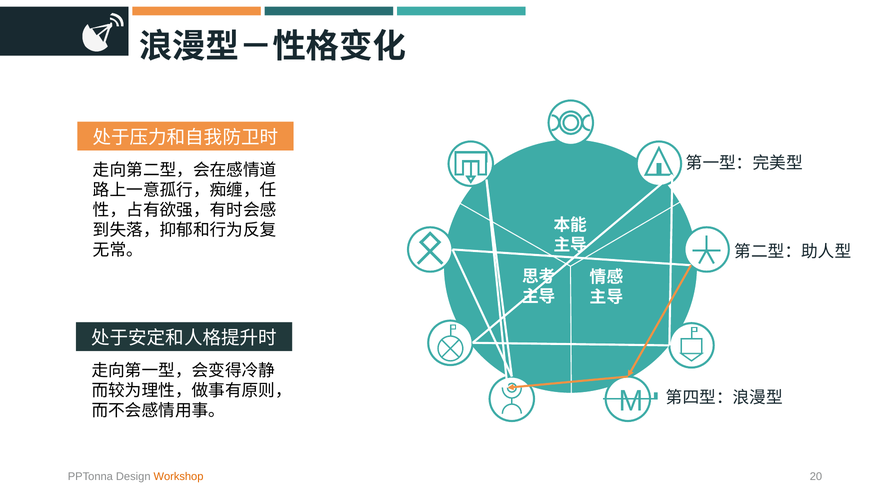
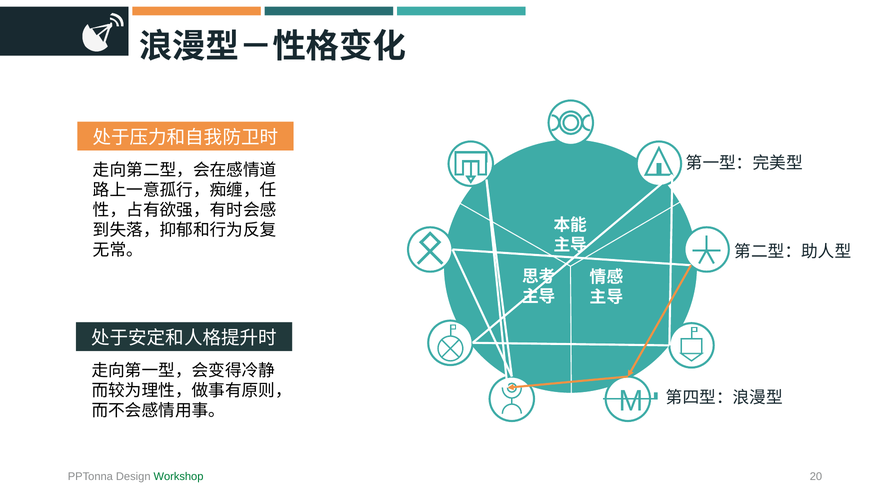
Workshop colour: orange -> green (179, 476)
